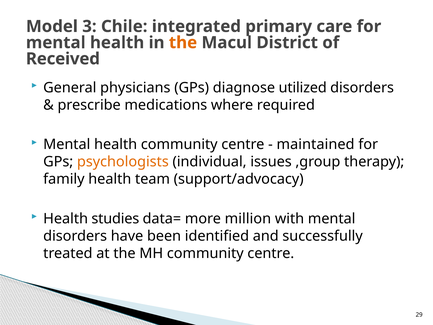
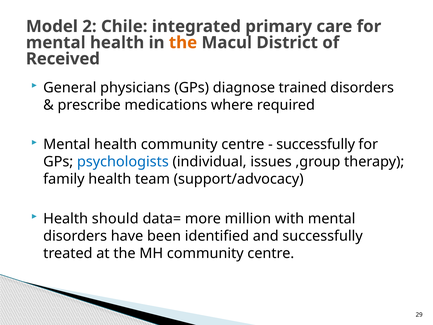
3: 3 -> 2 (89, 26)
utilized: utilized -> trained (303, 88)
maintained: maintained -> successfully (316, 144)
psychologists colour: orange -> blue (123, 162)
studies: studies -> should (115, 218)
